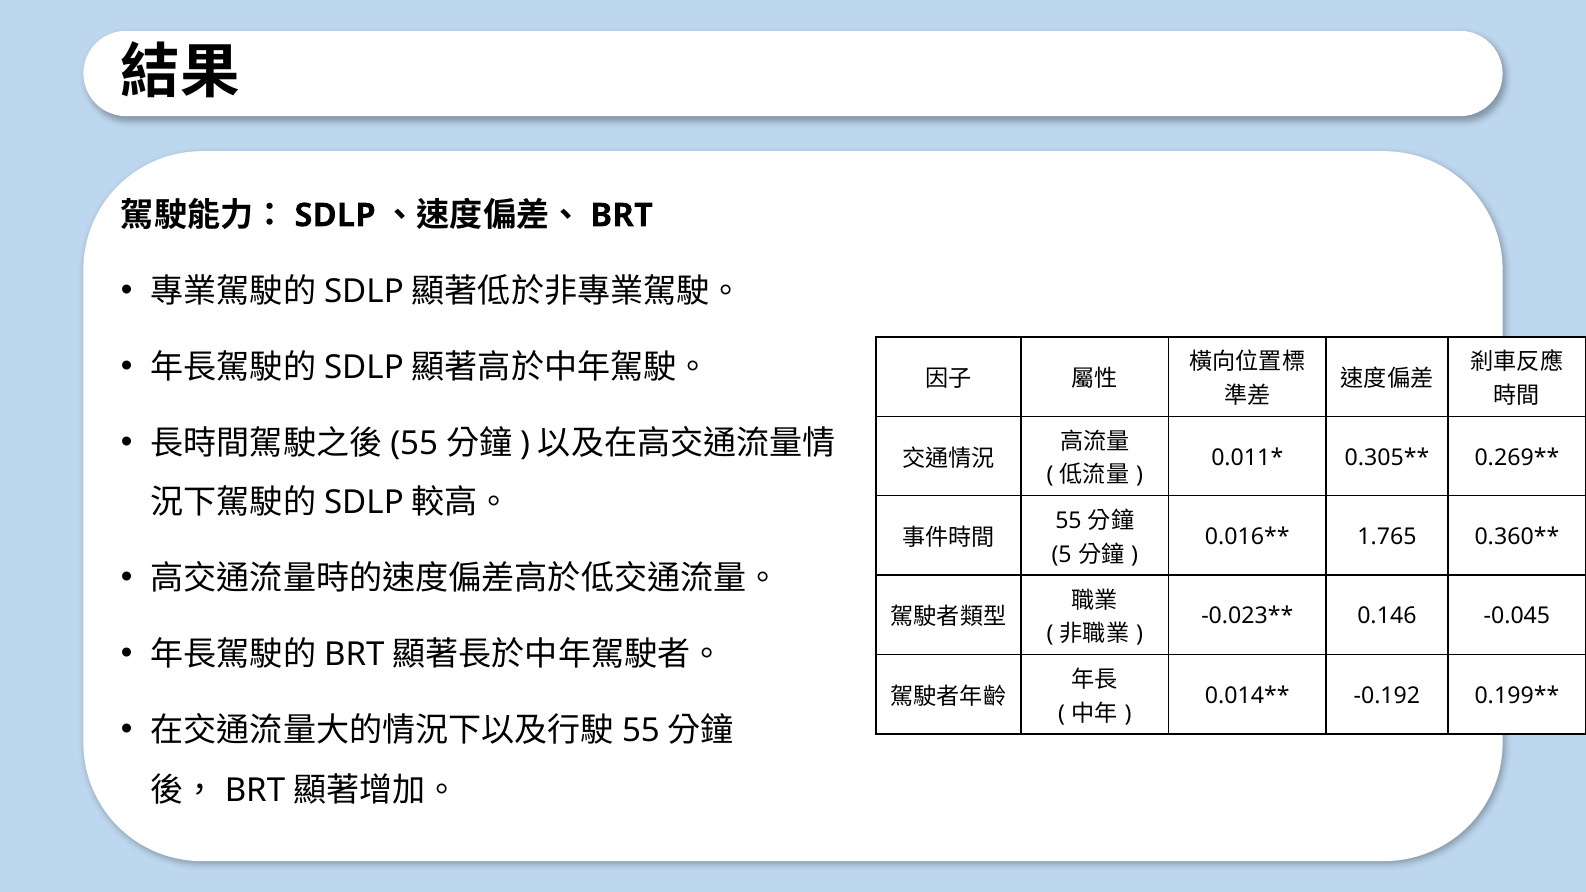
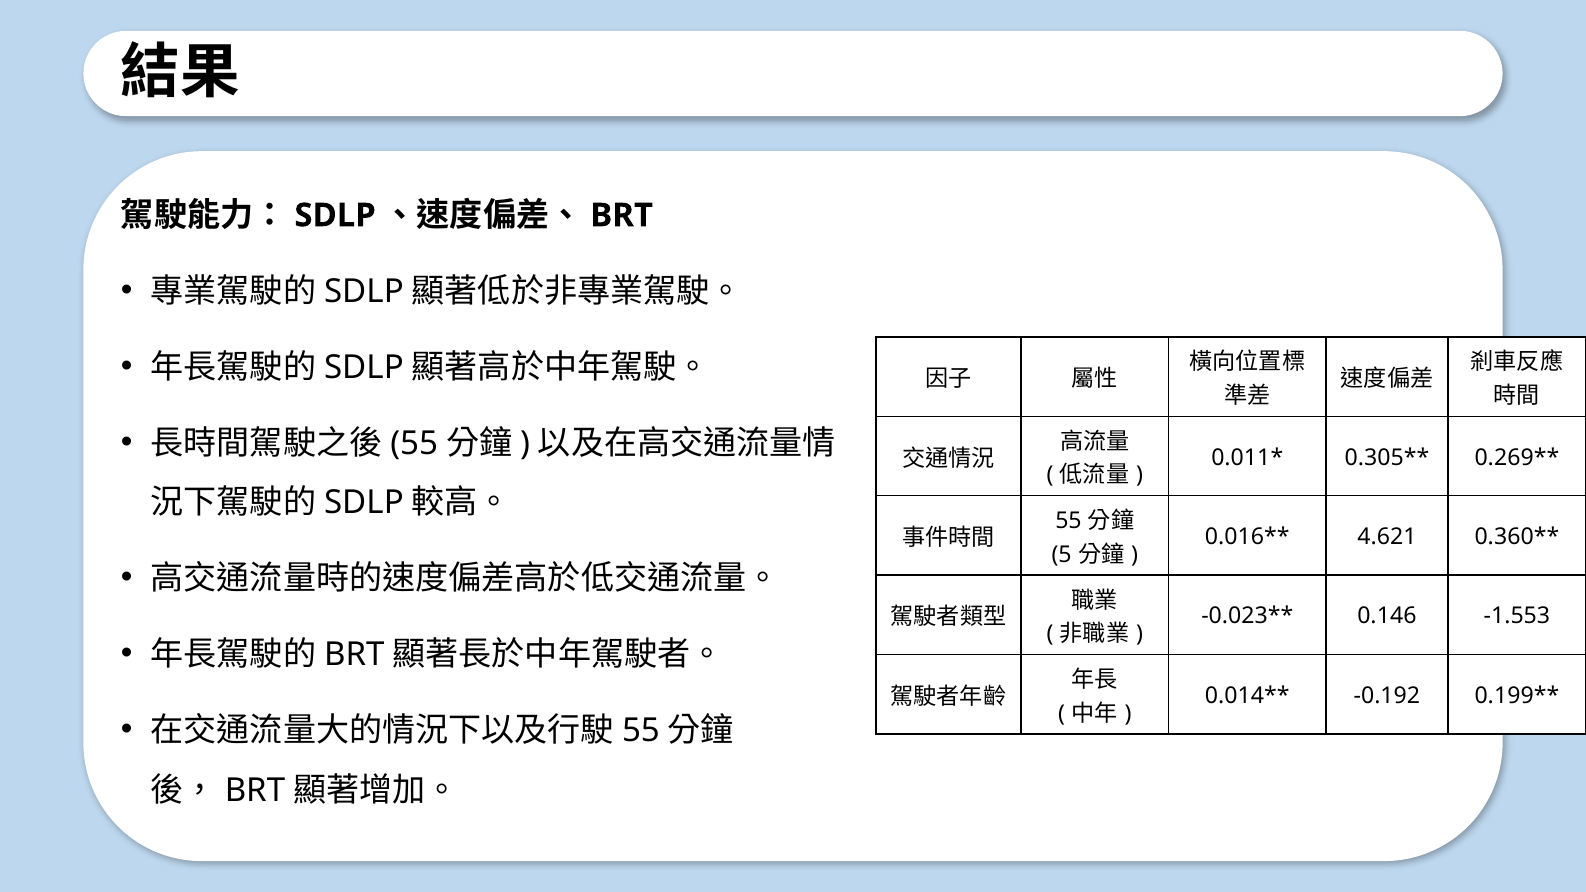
1.765: 1.765 -> 4.621 (1387, 537)
-0.045: -0.045 -> -1.553 (1517, 616)
